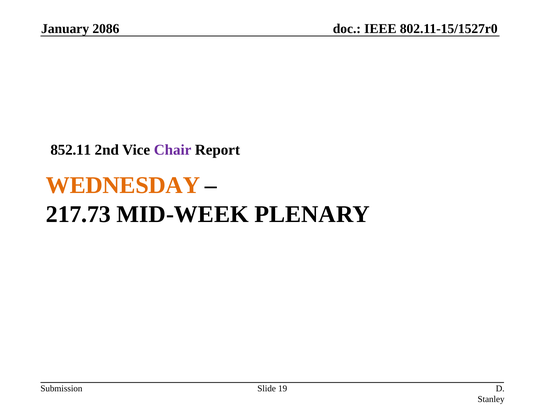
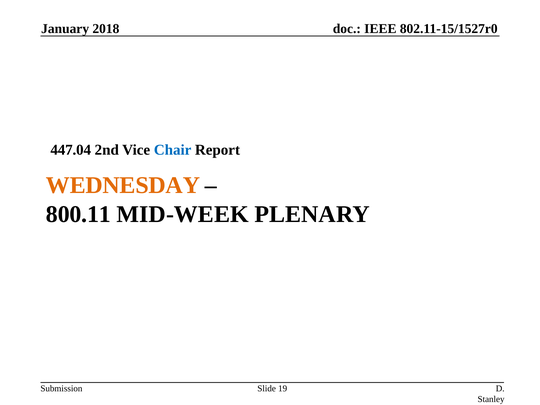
2086: 2086 -> 2018 (106, 29)
852.11: 852.11 -> 447.04 (71, 150)
Chair colour: purple -> blue (173, 150)
217.73: 217.73 -> 800.11 (78, 214)
